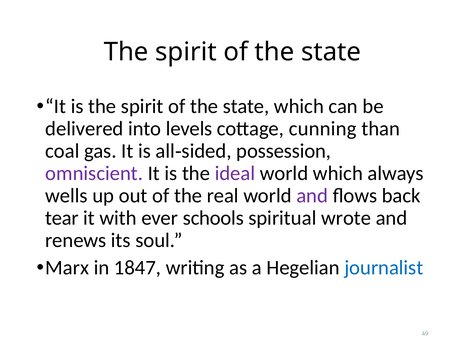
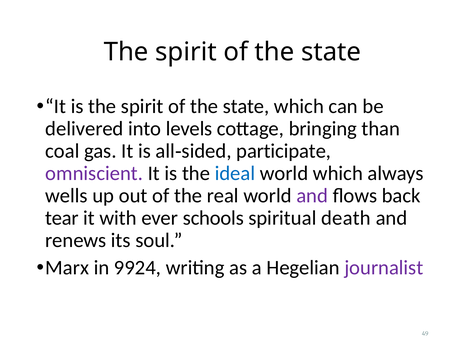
cunning: cunning -> bringing (323, 129)
possession: possession -> participate (284, 151)
ideal colour: purple -> blue (235, 173)
wrote: wrote -> death (346, 218)
1847: 1847 -> 9924 (138, 267)
journalist colour: blue -> purple (384, 267)
